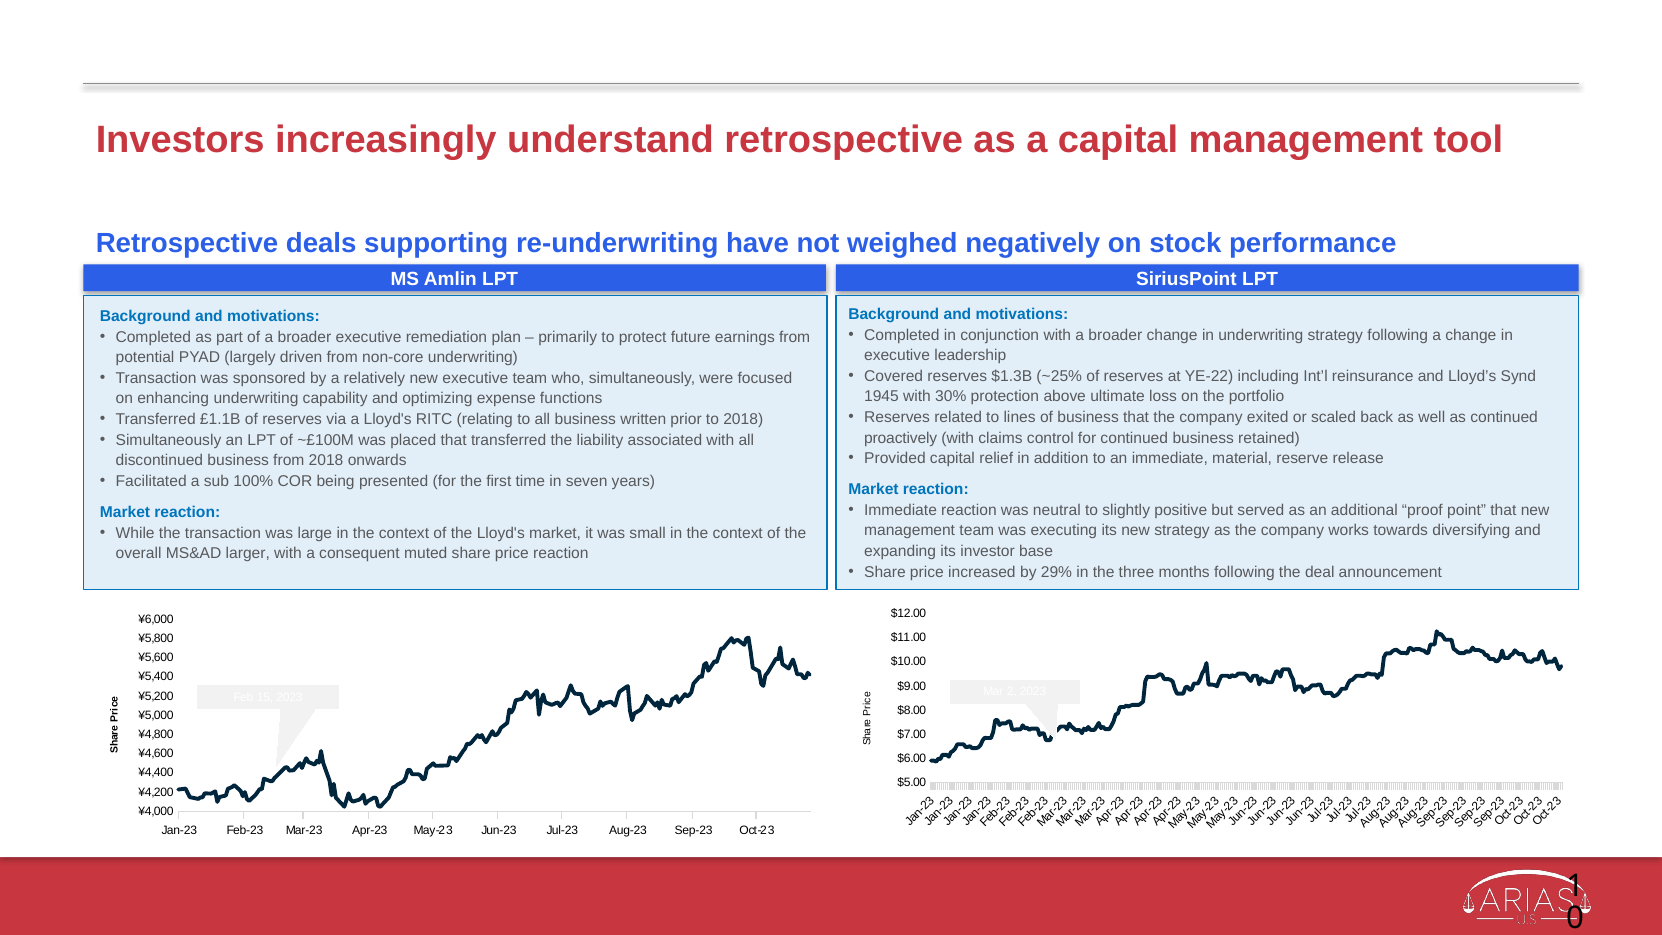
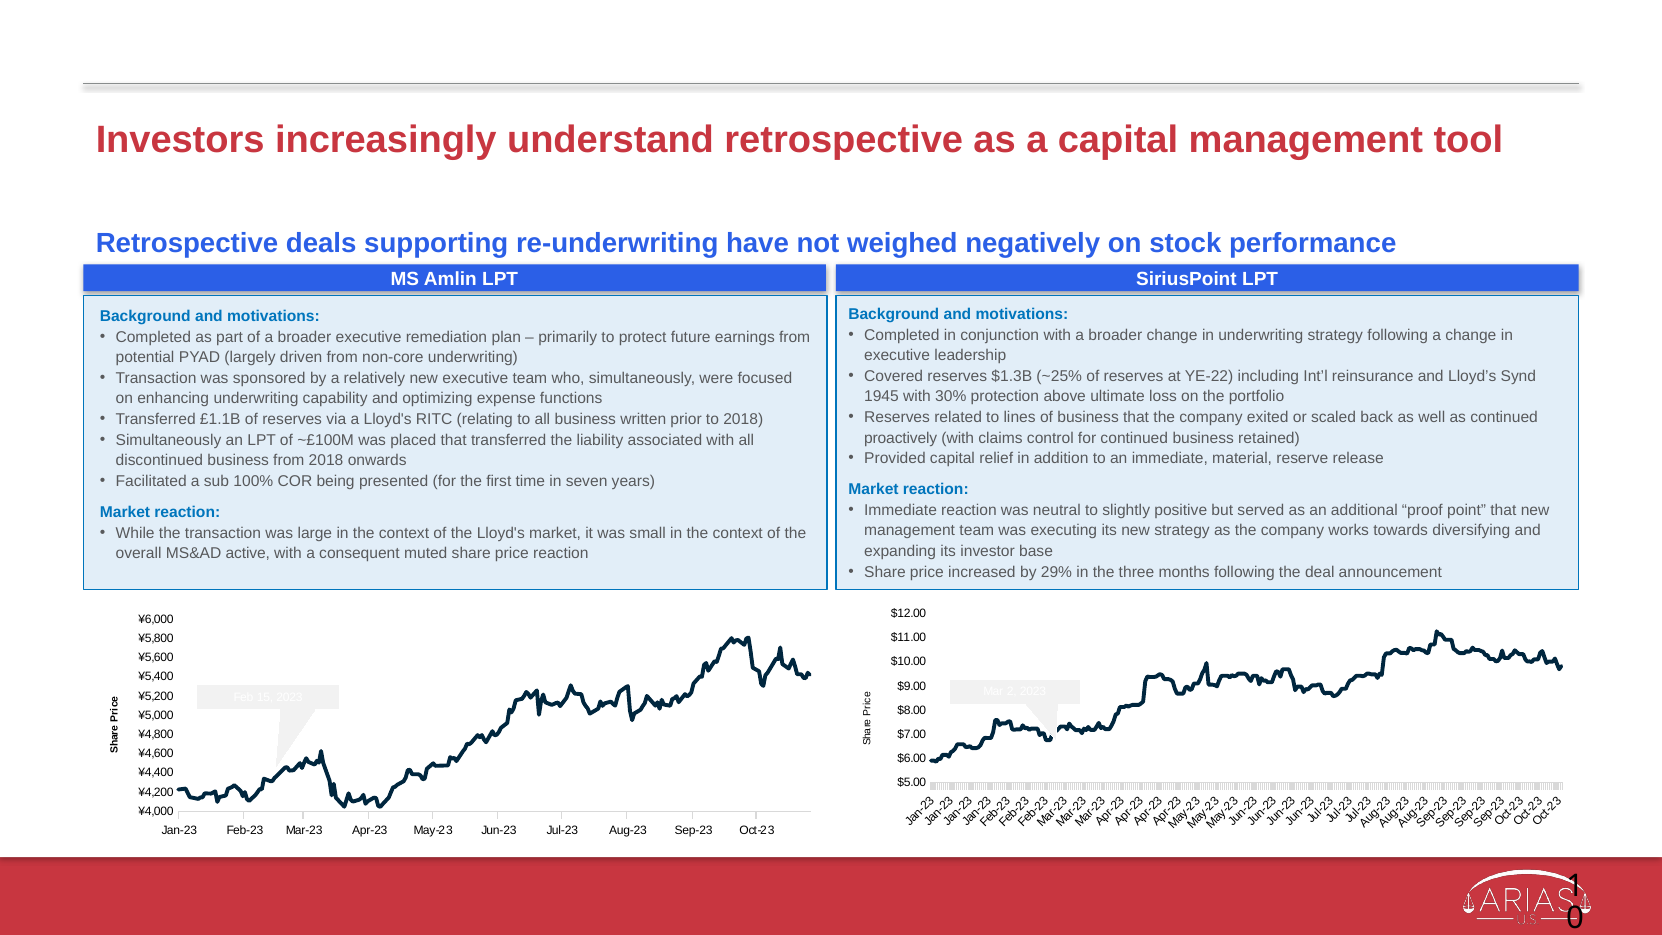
larger: larger -> active (248, 553)
